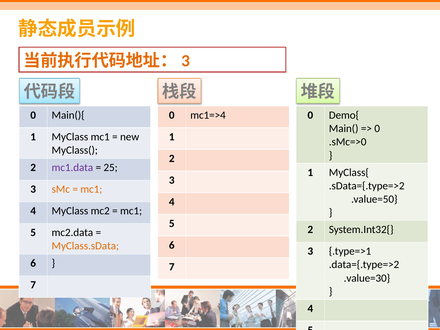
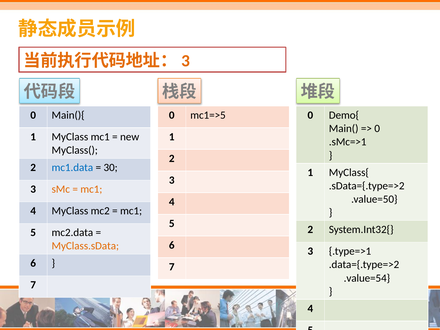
mc1=>4: mc1=>4 -> mc1=>5 (208, 115)
.sMc=>0: .sMc=>0 -> .sMc=>1 (348, 142)
mc1.data colour: purple -> blue (72, 168)
25: 25 -> 30 (111, 168)
.value=30: .value=30 -> .value=54 (367, 278)
